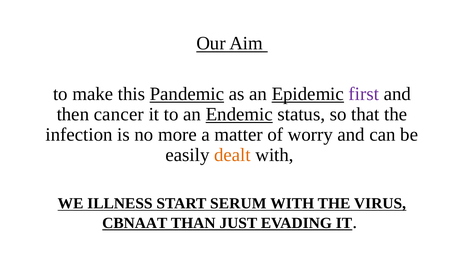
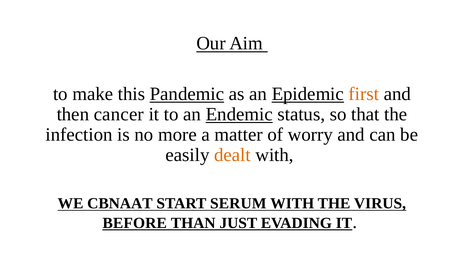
first colour: purple -> orange (364, 94)
ILLNESS: ILLNESS -> CBNAAT (120, 203)
CBNAAT: CBNAAT -> BEFORE (135, 223)
